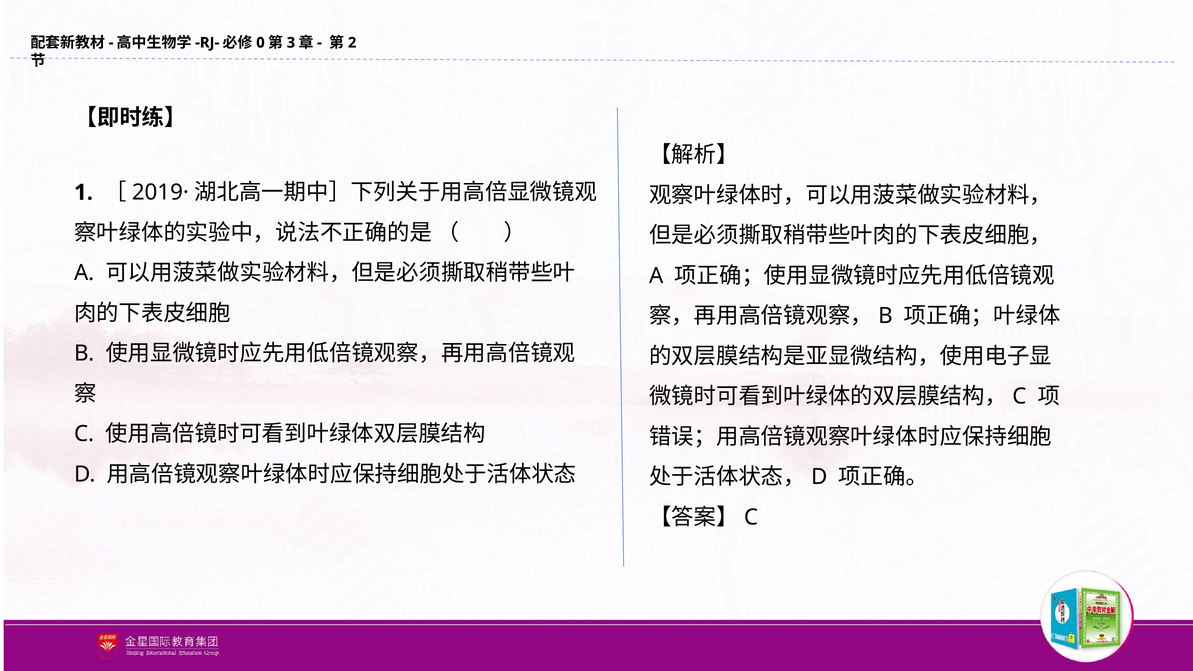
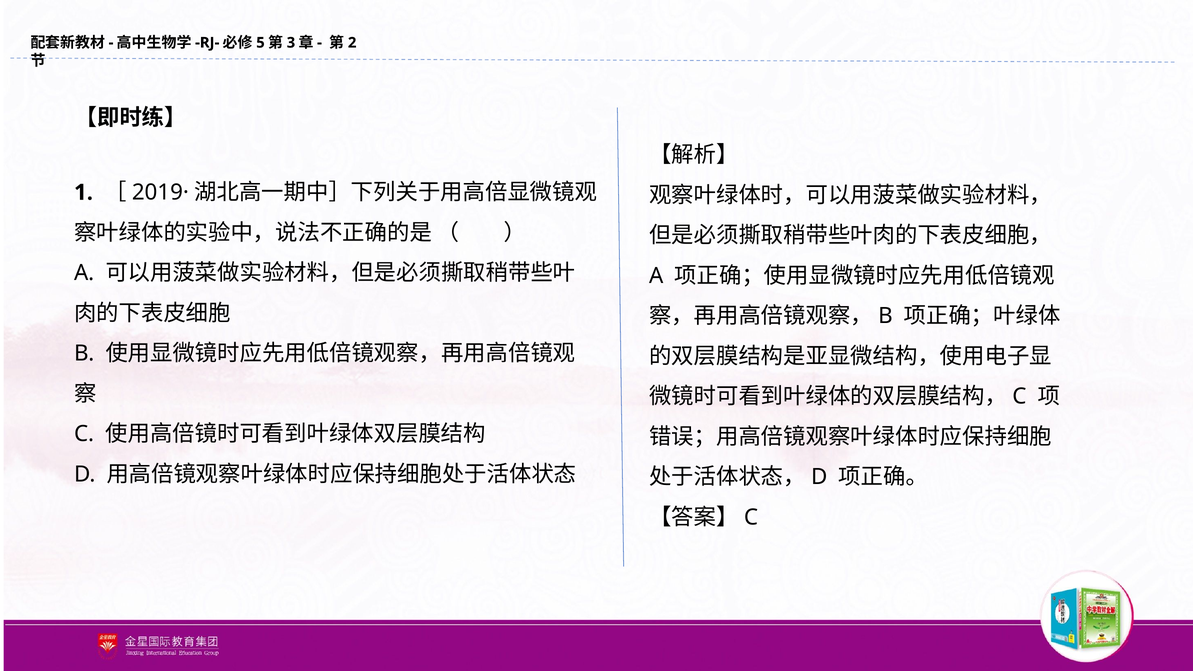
0: 0 -> 5 (260, 43)
